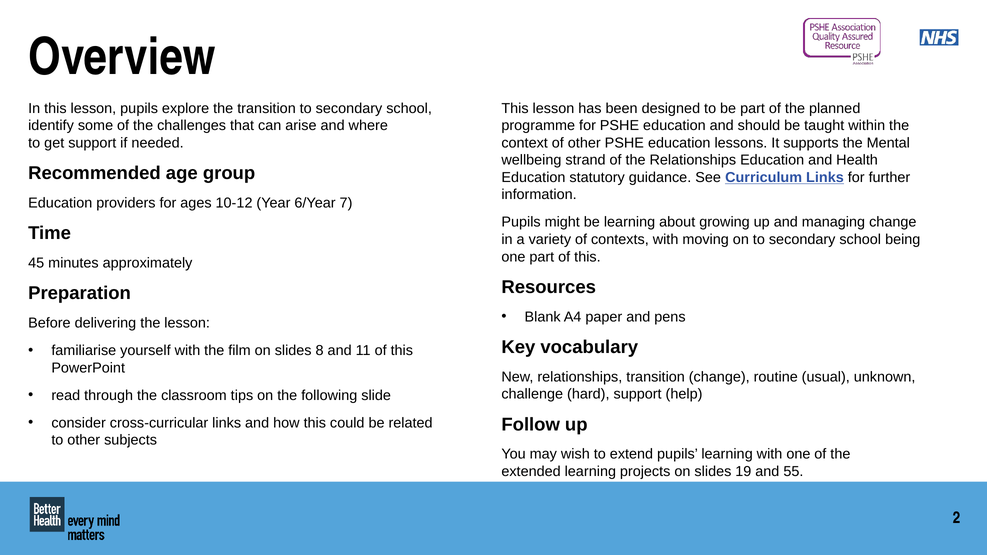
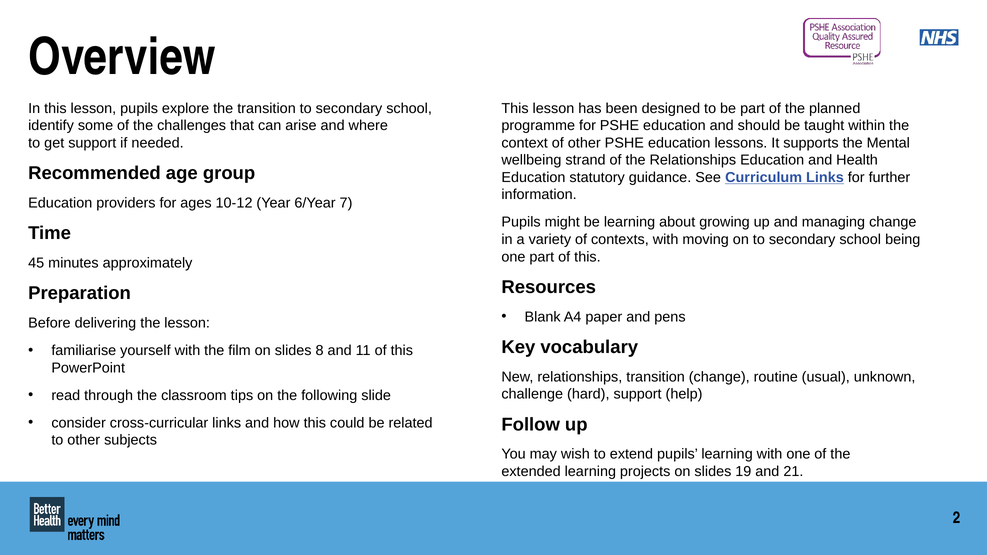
55: 55 -> 21 (793, 472)
